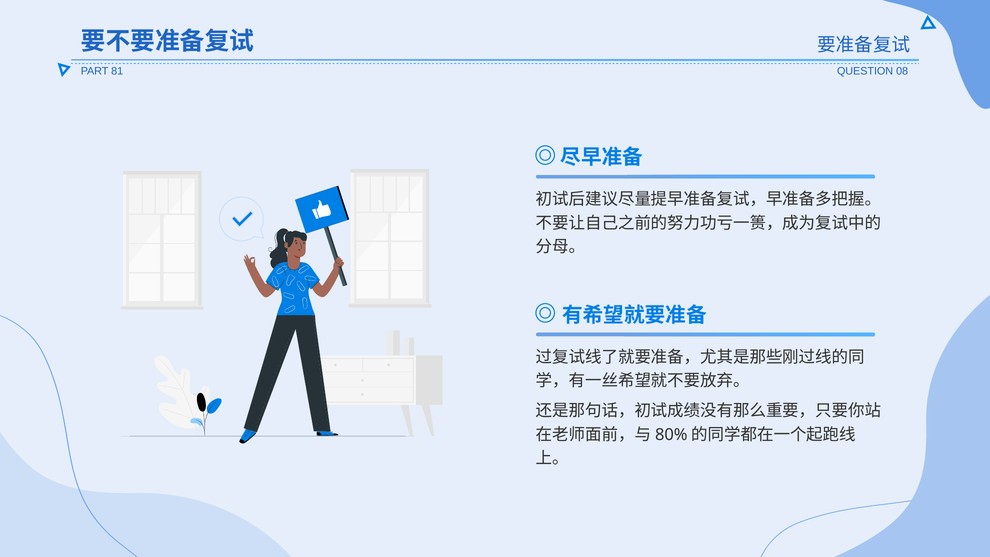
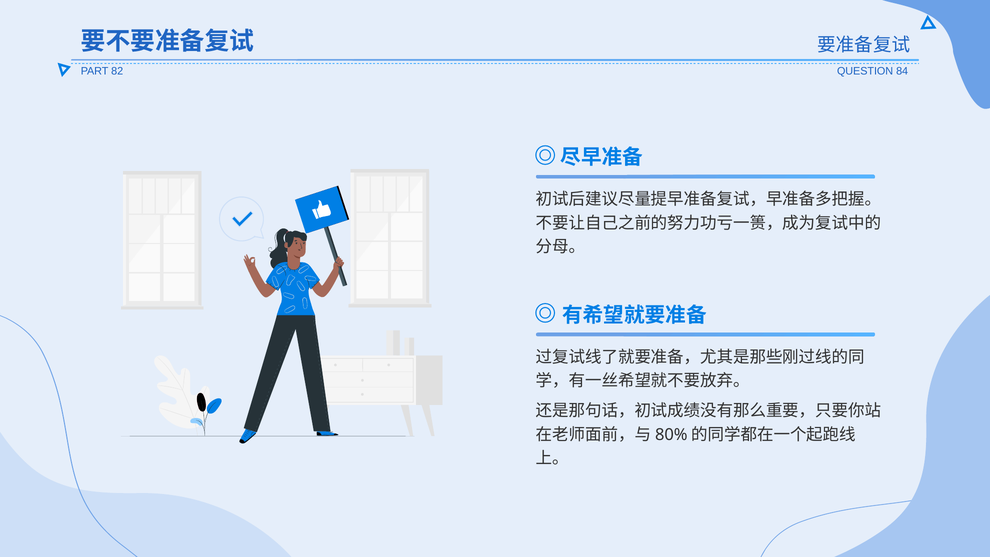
81: 81 -> 82 (117, 71)
08: 08 -> 84 (902, 71)
